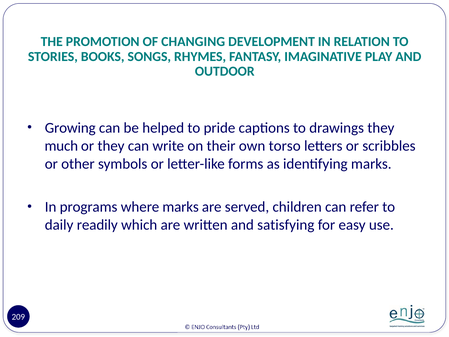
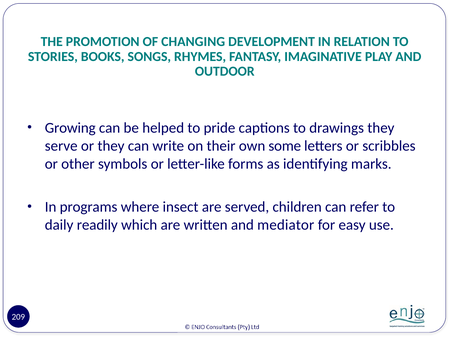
much: much -> serve (61, 146)
torso: torso -> some (285, 146)
where marks: marks -> insect (181, 207)
satisfying: satisfying -> mediator (286, 225)
